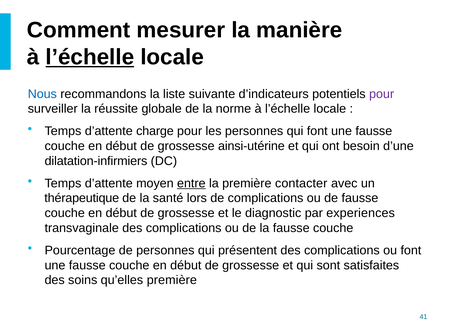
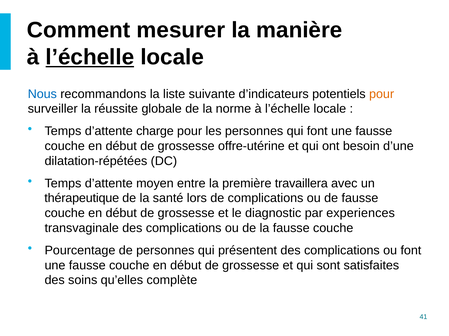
pour colour: purple -> orange (382, 94)
ainsi-utérine: ainsi-utérine -> offre-utérine (251, 146)
dilatation-infirmiers: dilatation-infirmiers -> dilatation-répétées (96, 161)
entre underline: present -> none (191, 184)
contacter: contacter -> travaillera (301, 184)
qu’elles première: première -> complète (172, 281)
